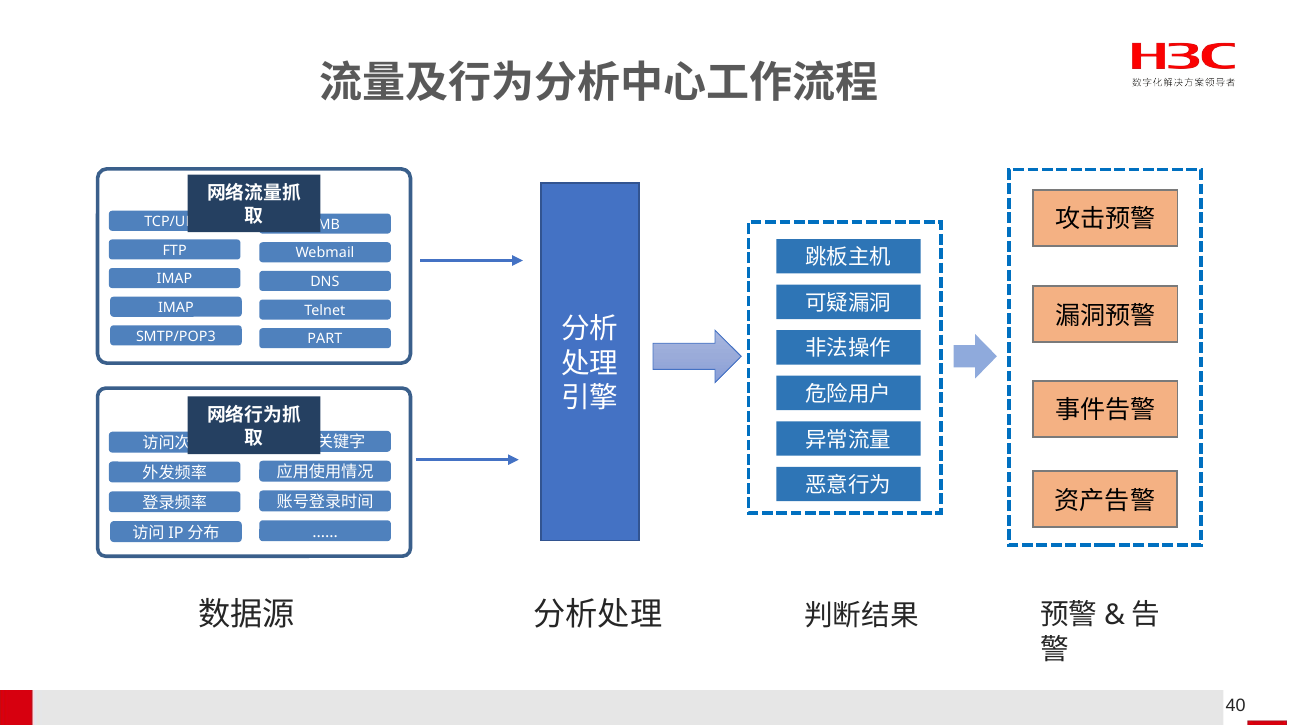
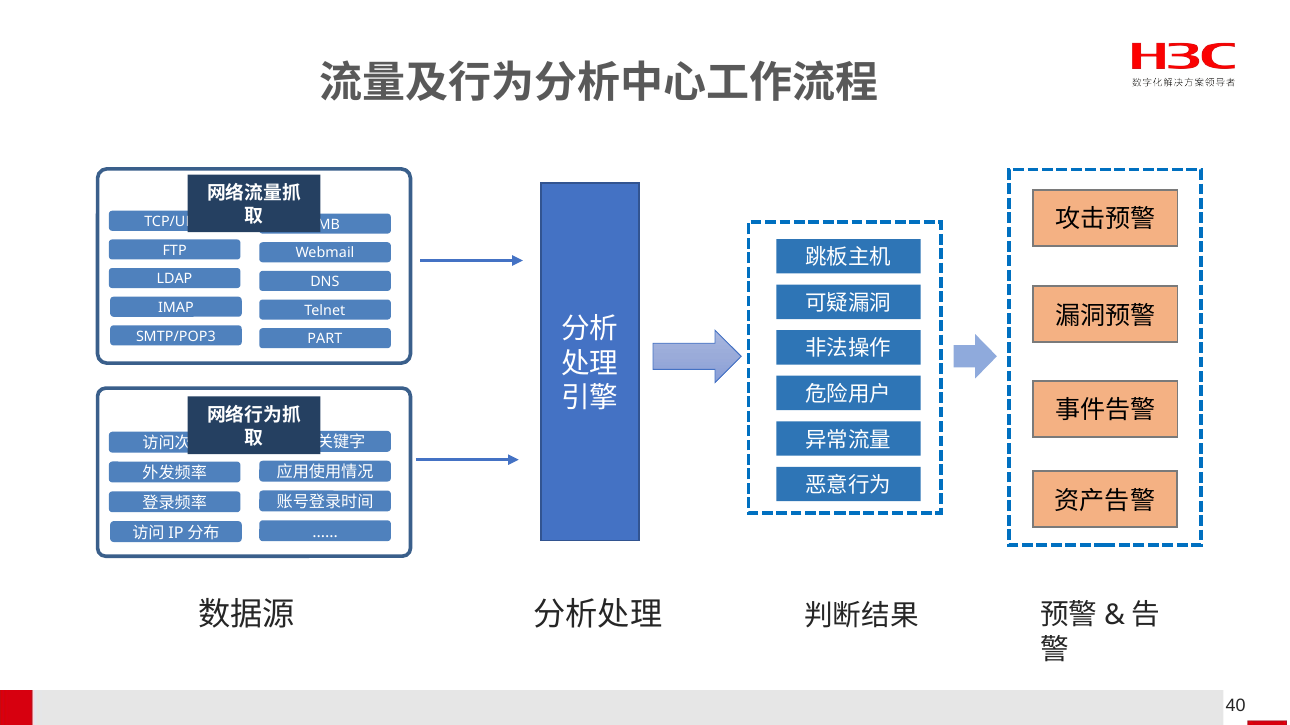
IMAP: IMAP -> LDAP (175, 279)
